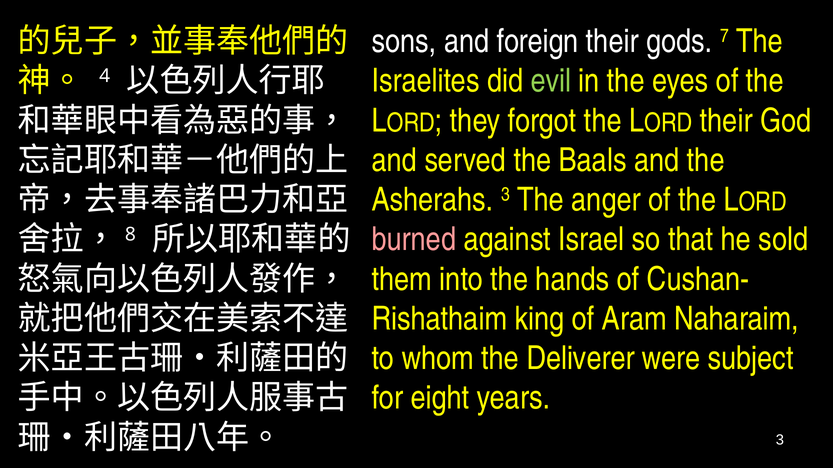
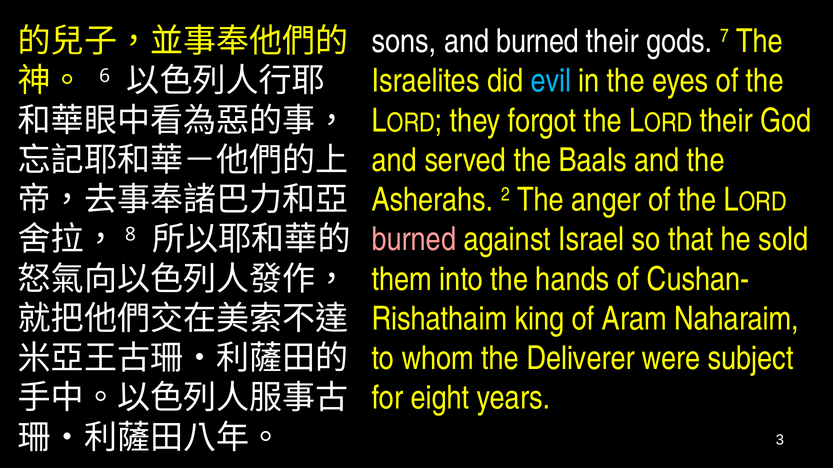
and foreign: foreign -> burned (538, 41)
evil colour: light green -> light blue (551, 81)
4: 4 -> 6 (105, 76)
Asherahs 3: 3 -> 2 (506, 195)
